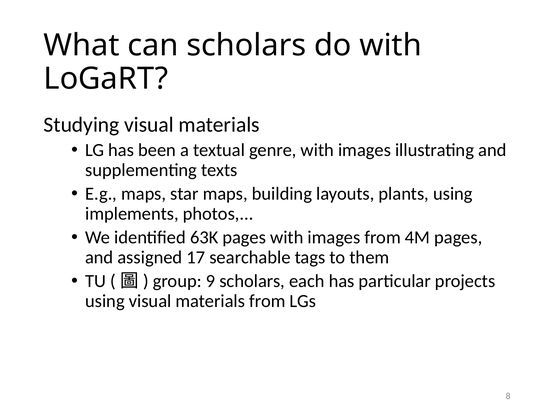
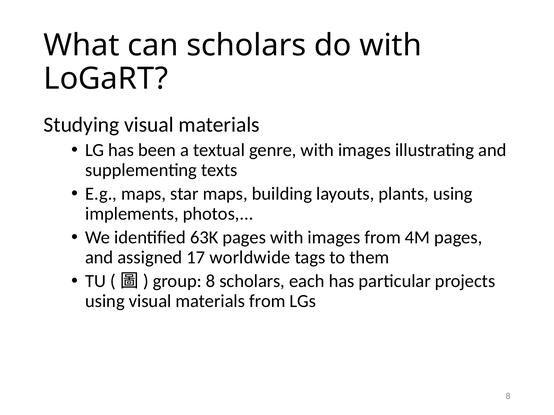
searchable: searchable -> worldwide (250, 258)
group 9: 9 -> 8 (211, 281)
